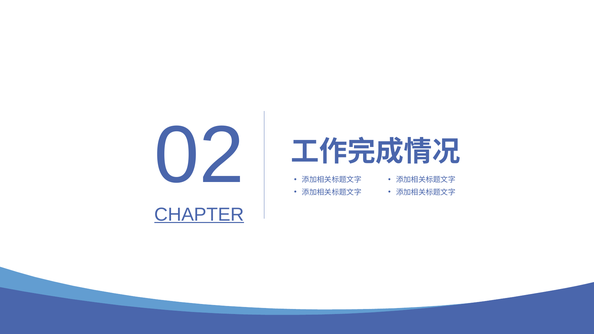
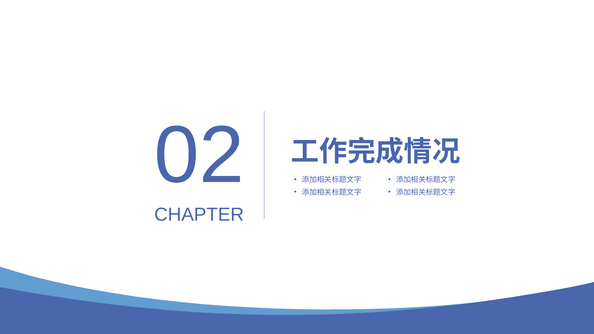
CHAPTER underline: present -> none (199, 215)
